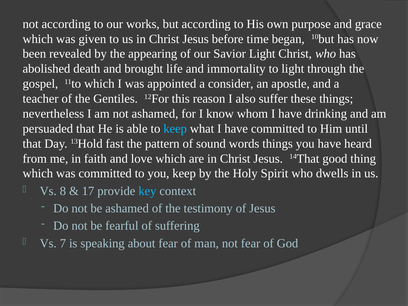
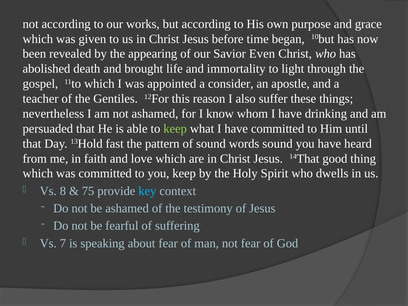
Savior Light: Light -> Even (262, 54)
keep colour: light blue -> light green (175, 129)
words things: things -> sound (278, 144)
17: 17 -> 75 (88, 191)
